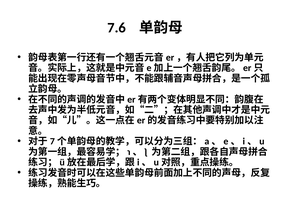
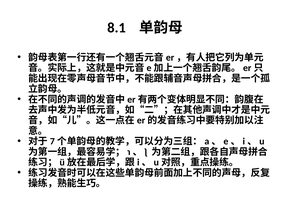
7.6: 7.6 -> 8.1 (117, 28)
